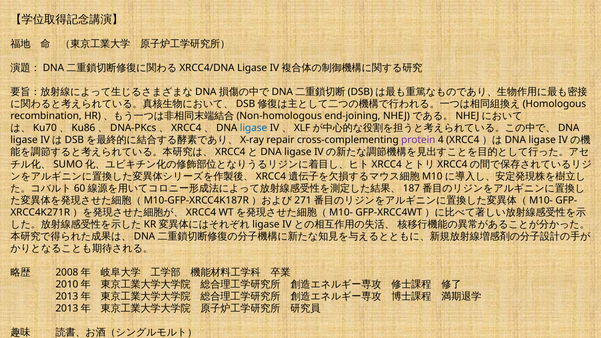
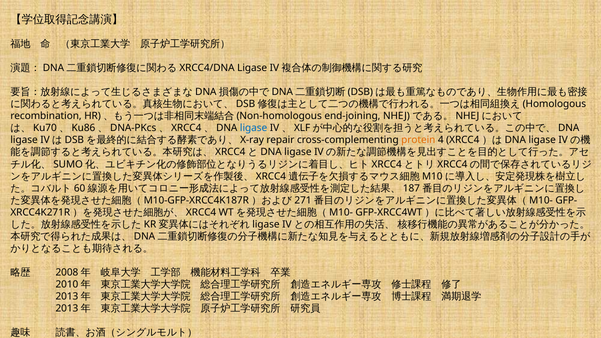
protein colour: purple -> orange (418, 140)
